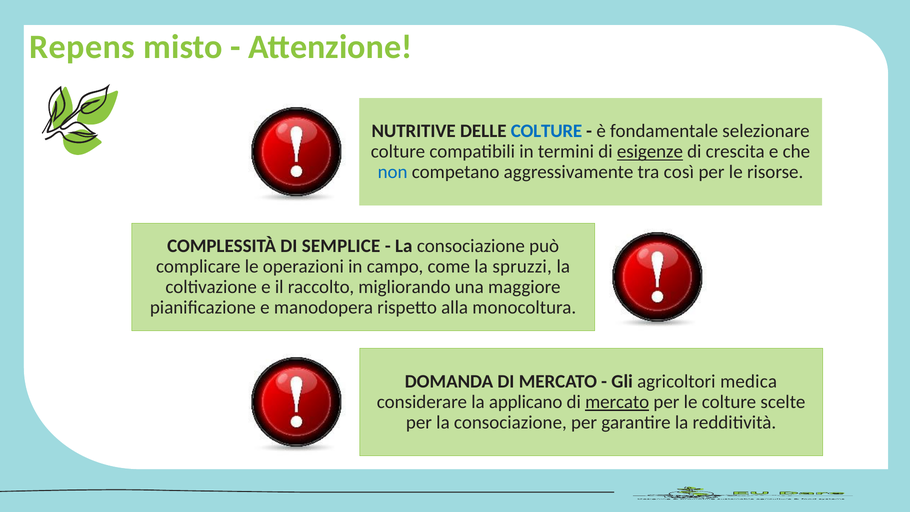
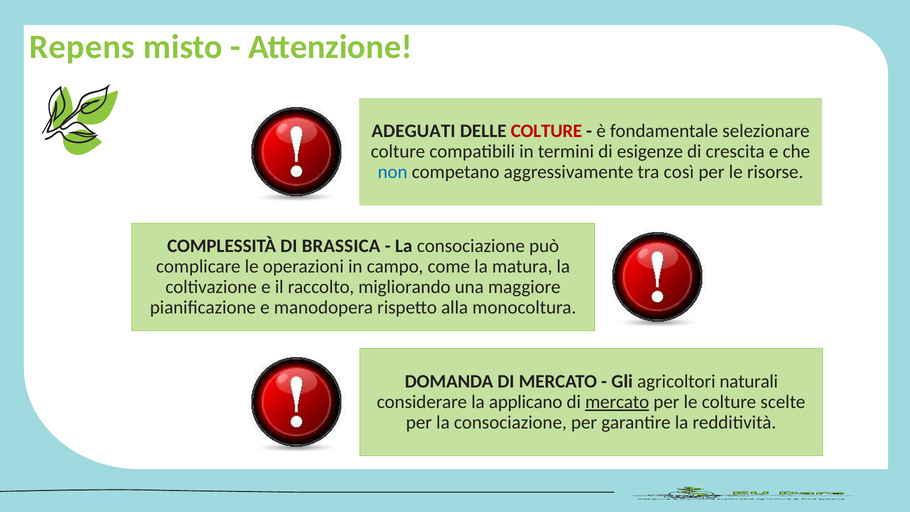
NUTRITIVE: NUTRITIVE -> ADEGUATI (414, 131)
COLTURE colour: blue -> red (546, 131)
esigenze underline: present -> none (650, 152)
SEMPLICE: SEMPLICE -> BRASSICA (341, 246)
spruzzi: spruzzi -> matura (522, 267)
medica: medica -> naturali (749, 381)
